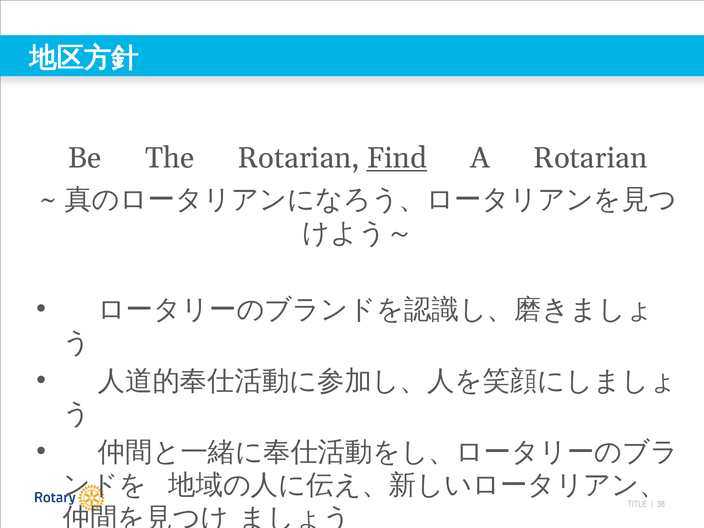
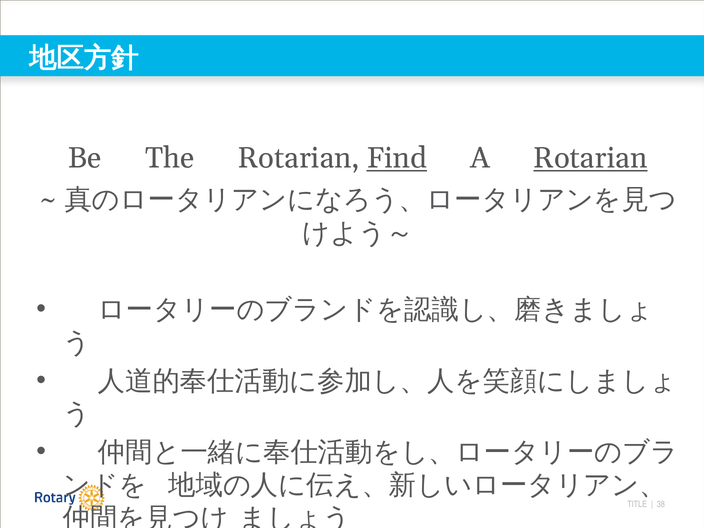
Rotarian underline: none -> present (590, 158)
